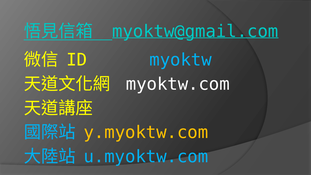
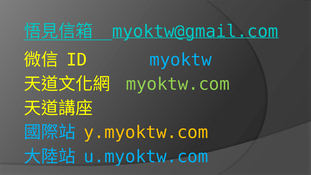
myoktw.com colour: white -> light green (178, 84)
